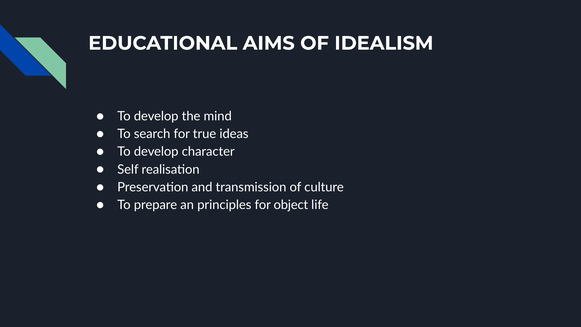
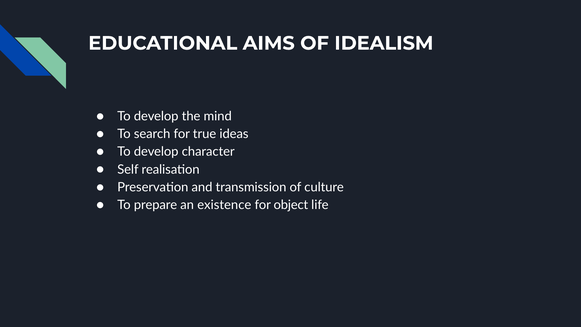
principles: principles -> existence (224, 205)
